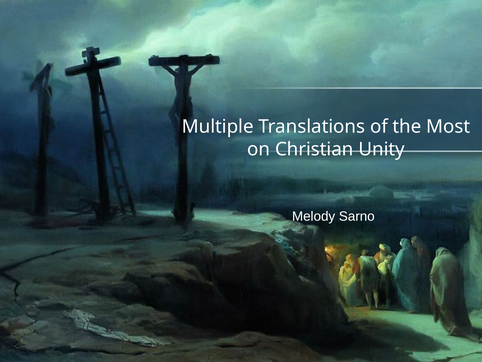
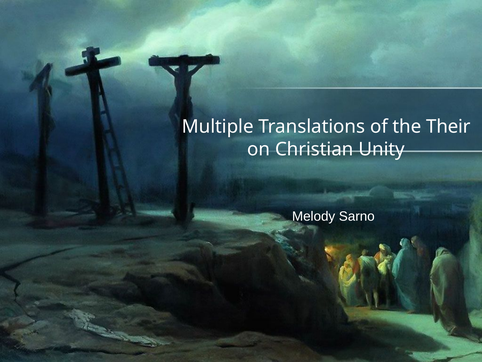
Most: Most -> Their (448, 127)
